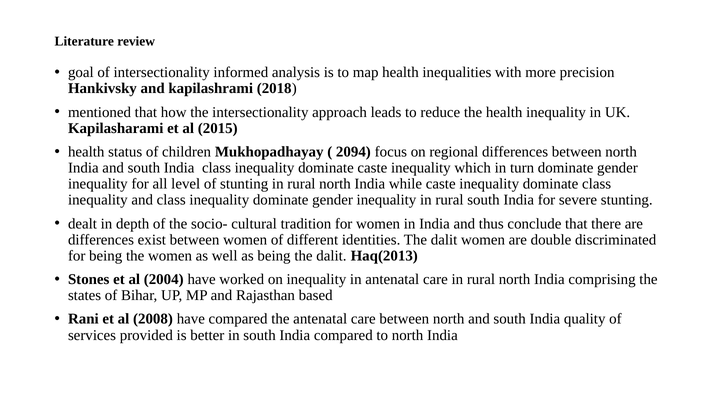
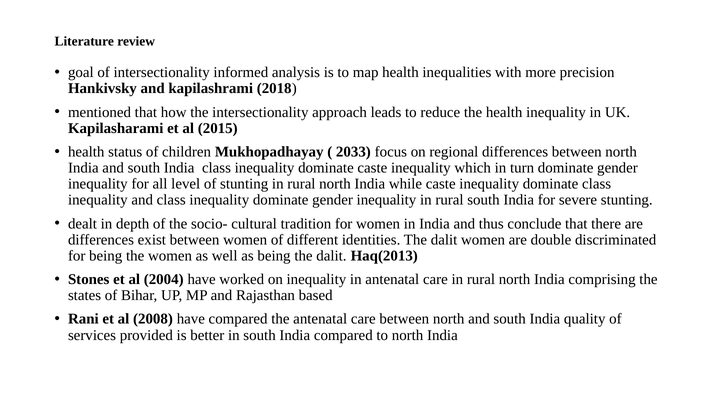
2094: 2094 -> 2033 (353, 152)
